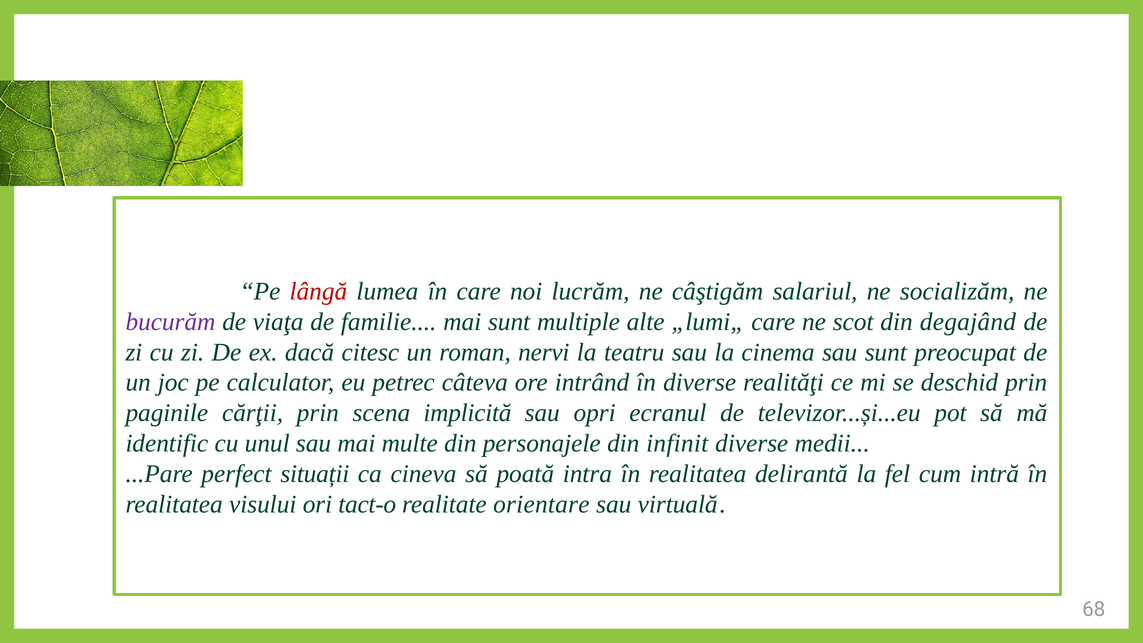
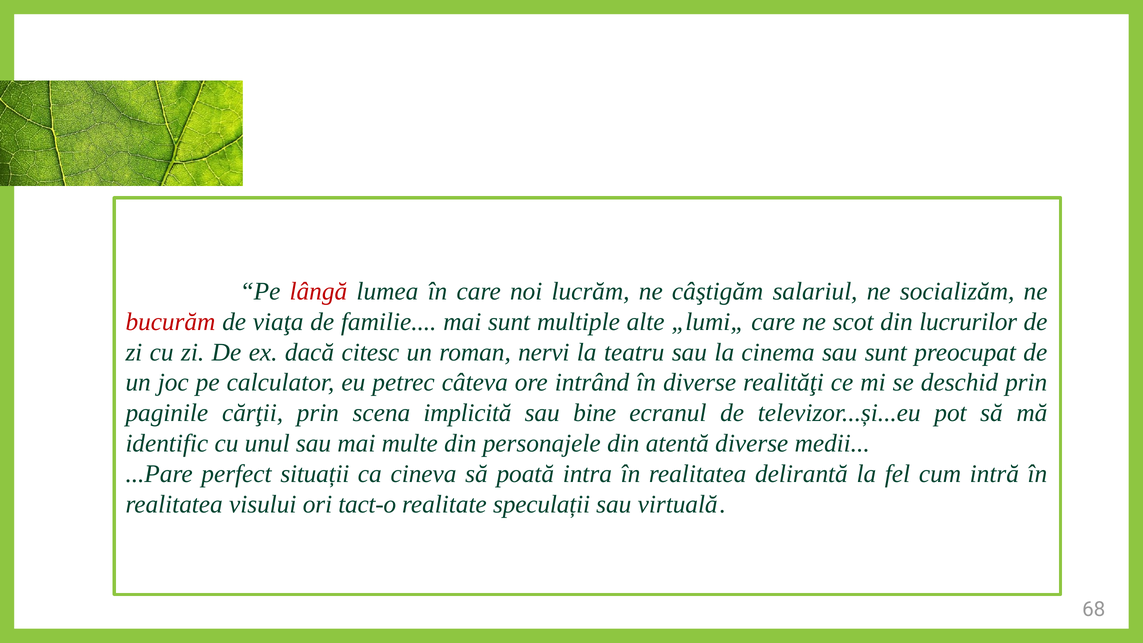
bucurăm colour: purple -> red (170, 322)
degajând: degajând -> lucrurilor (968, 322)
opri: opri -> bine (595, 413)
infinit: infinit -> atentă (677, 444)
orientare: orientare -> speculații (542, 504)
